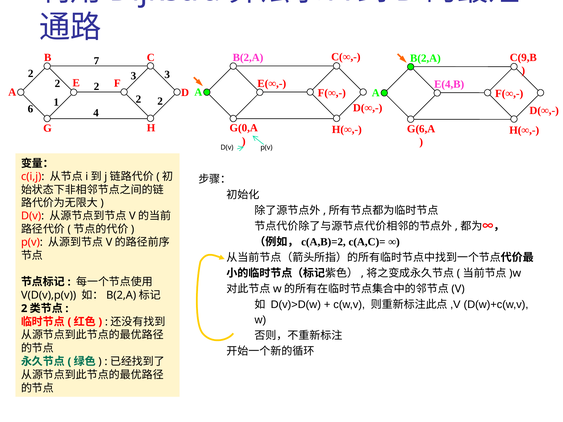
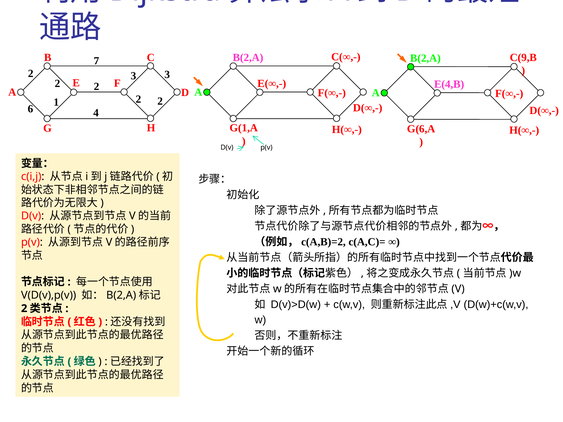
G(0,A: G(0,A -> G(1,A (244, 128)
